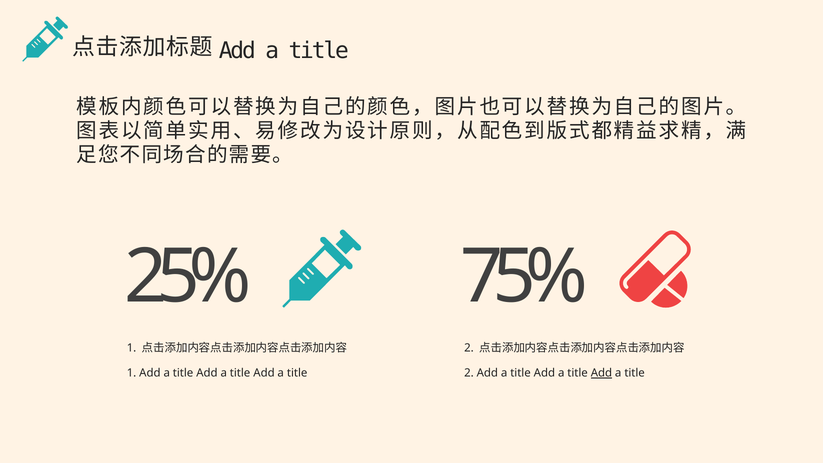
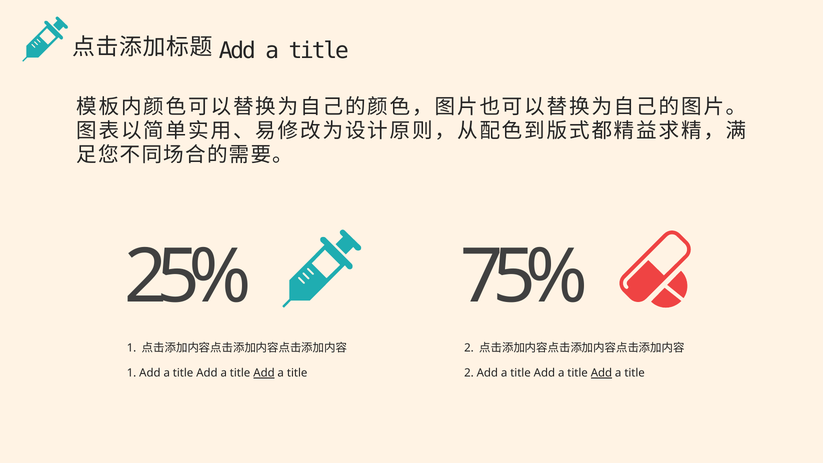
Add underline: none -> present (264, 373)
